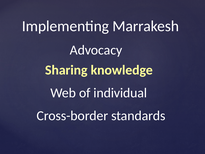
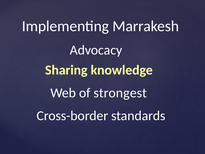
individual: individual -> strongest (120, 93)
